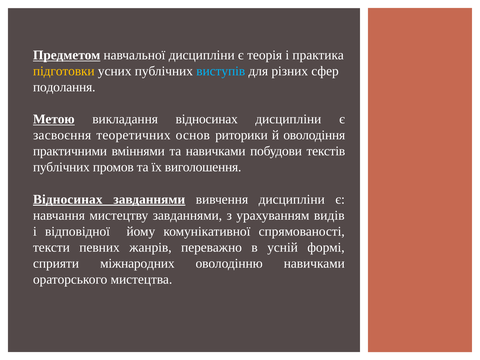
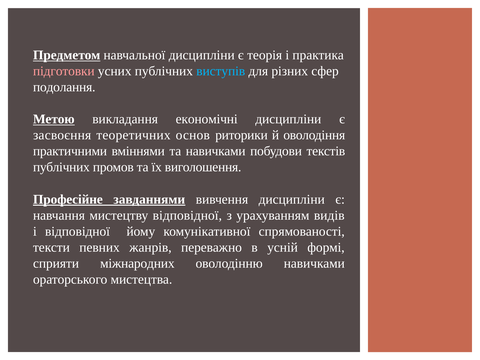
підготовки colour: yellow -> pink (64, 71)
викладання відносинах: відносинах -> економічні (207, 119)
Відносинах: Відносинах -> Професійне (68, 199)
мистецтву завданнями: завданнями -> відповідної (187, 215)
